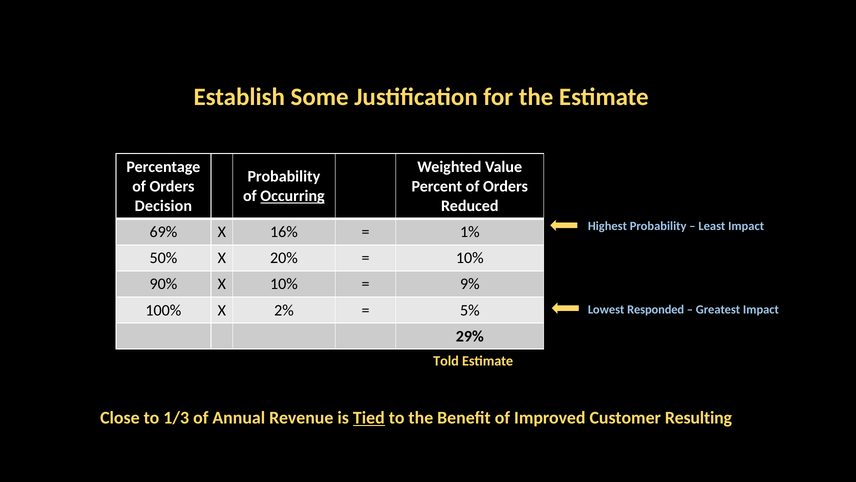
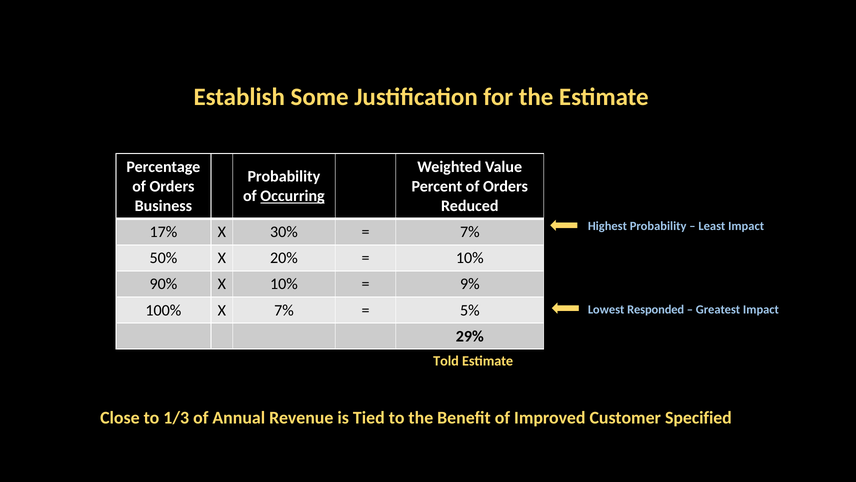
Decision: Decision -> Business (163, 206)
69%: 69% -> 17% (163, 232)
16%: 16% -> 30% (284, 232)
1%: 1% -> 7% (470, 232)
X 2%: 2% -> 7% (284, 310)
Tied underline: present -> none (369, 418)
Resulting: Resulting -> Specified (698, 418)
